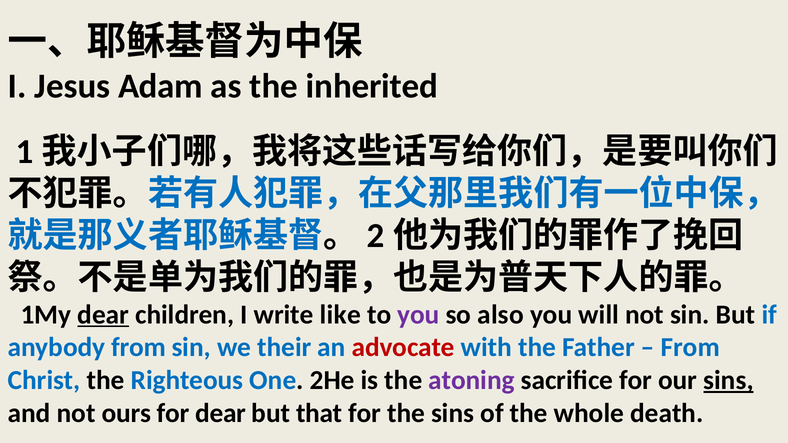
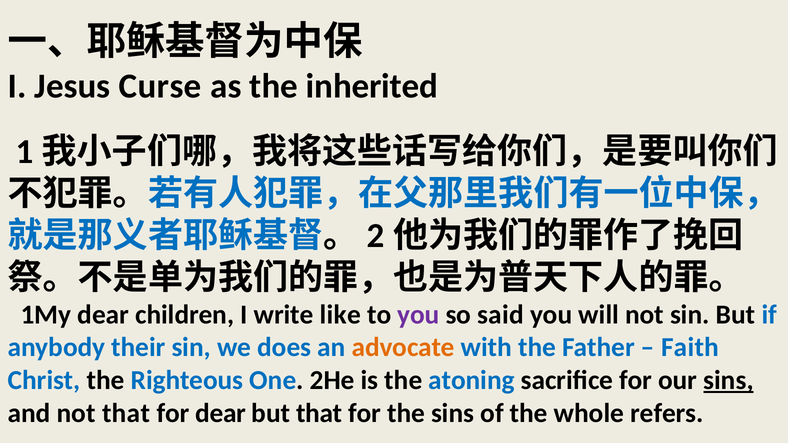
Adam: Adam -> Curse (160, 86)
dear underline: present -> none (103, 315)
also: also -> said (501, 315)
anybody from: from -> their (138, 348)
their: their -> does (284, 348)
advocate colour: red -> orange (403, 348)
From: From -> Faith (690, 348)
atoning colour: purple -> blue (472, 381)
not ours: ours -> that (126, 413)
death: death -> refers (667, 413)
